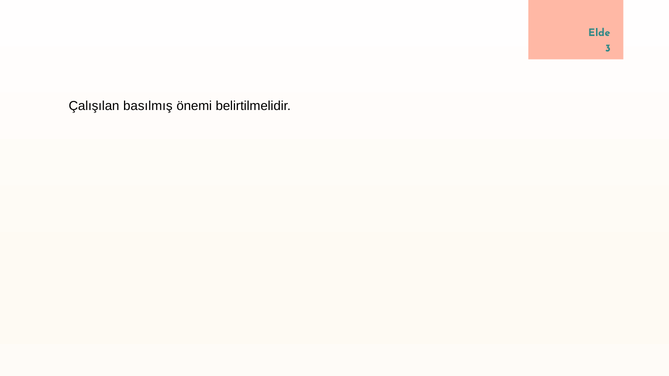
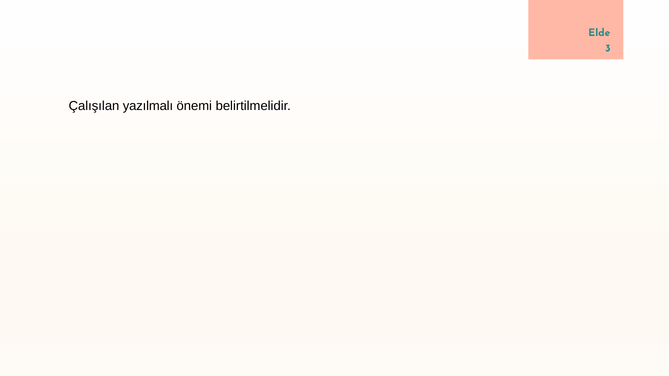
basılmış: basılmış -> yazılmalı (148, 106)
